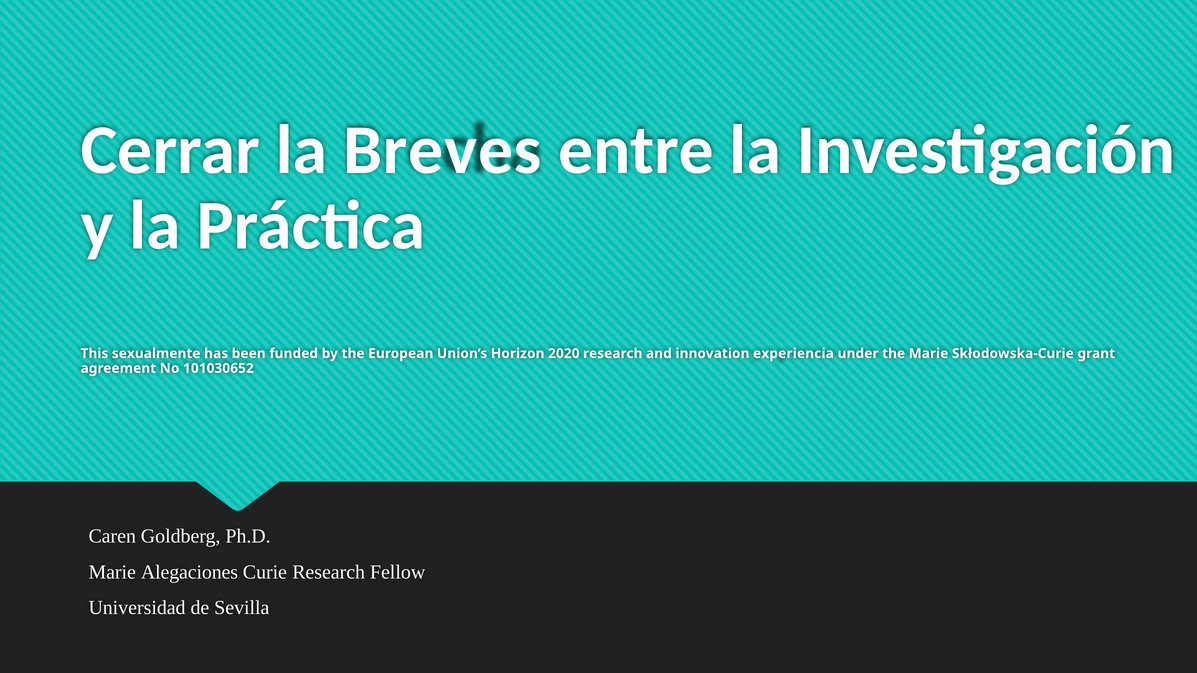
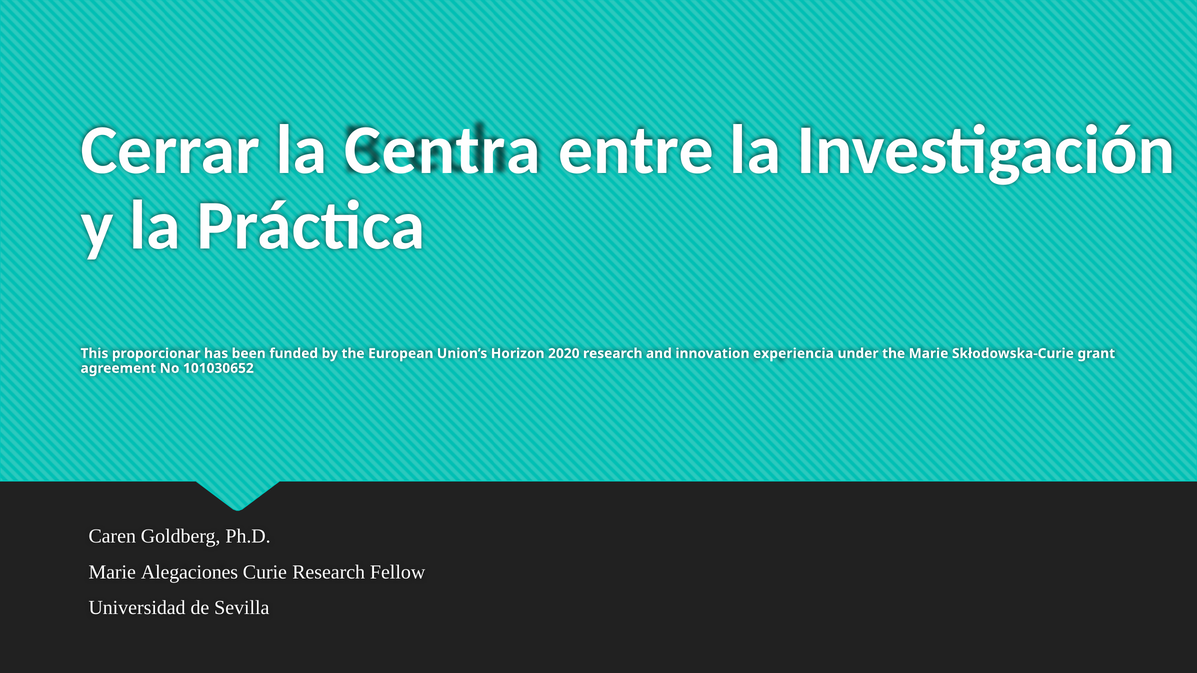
Breves: Breves -> Centra (442, 150)
sexualmente: sexualmente -> proporcionar (156, 354)
